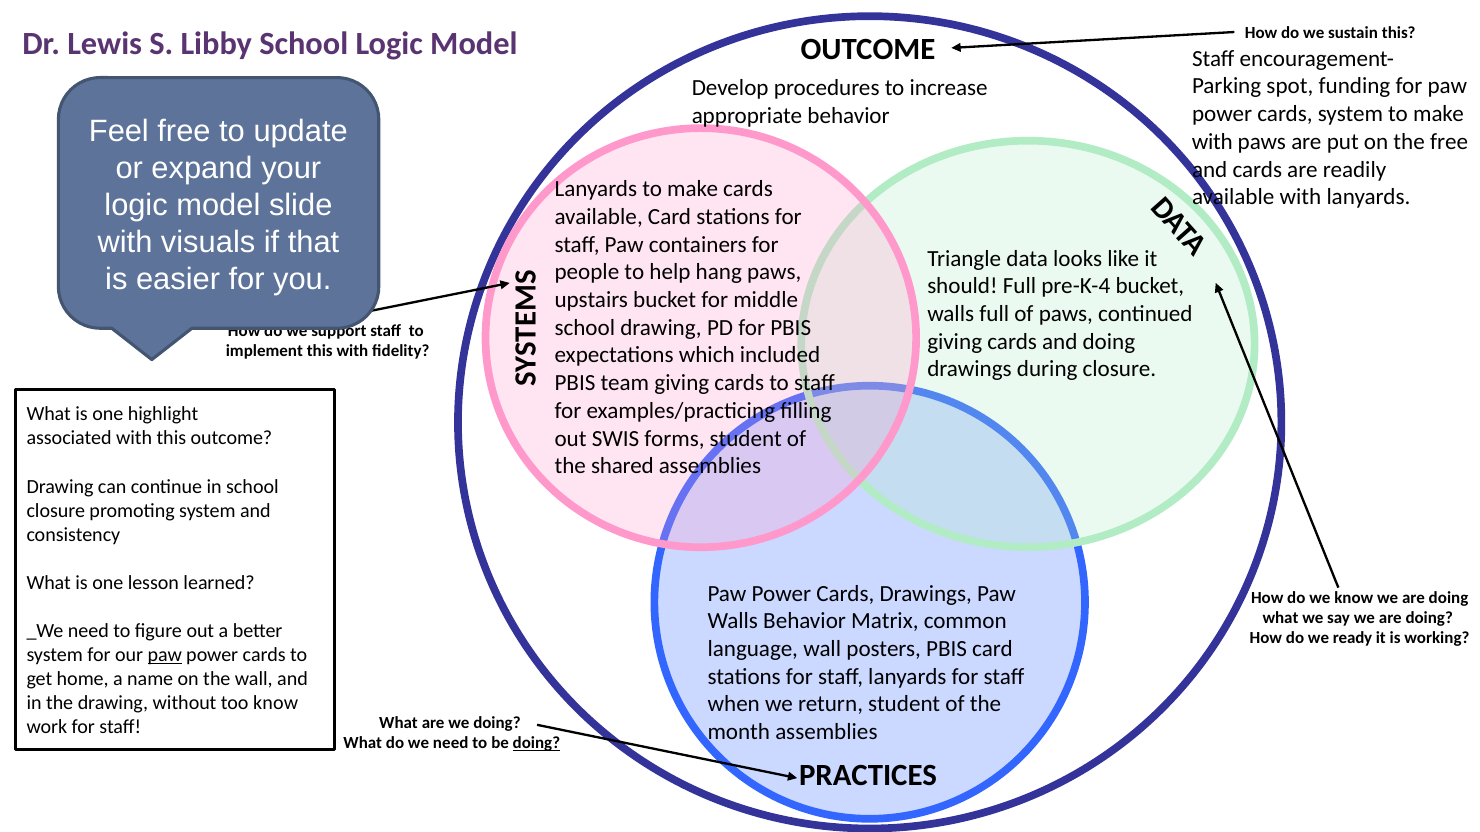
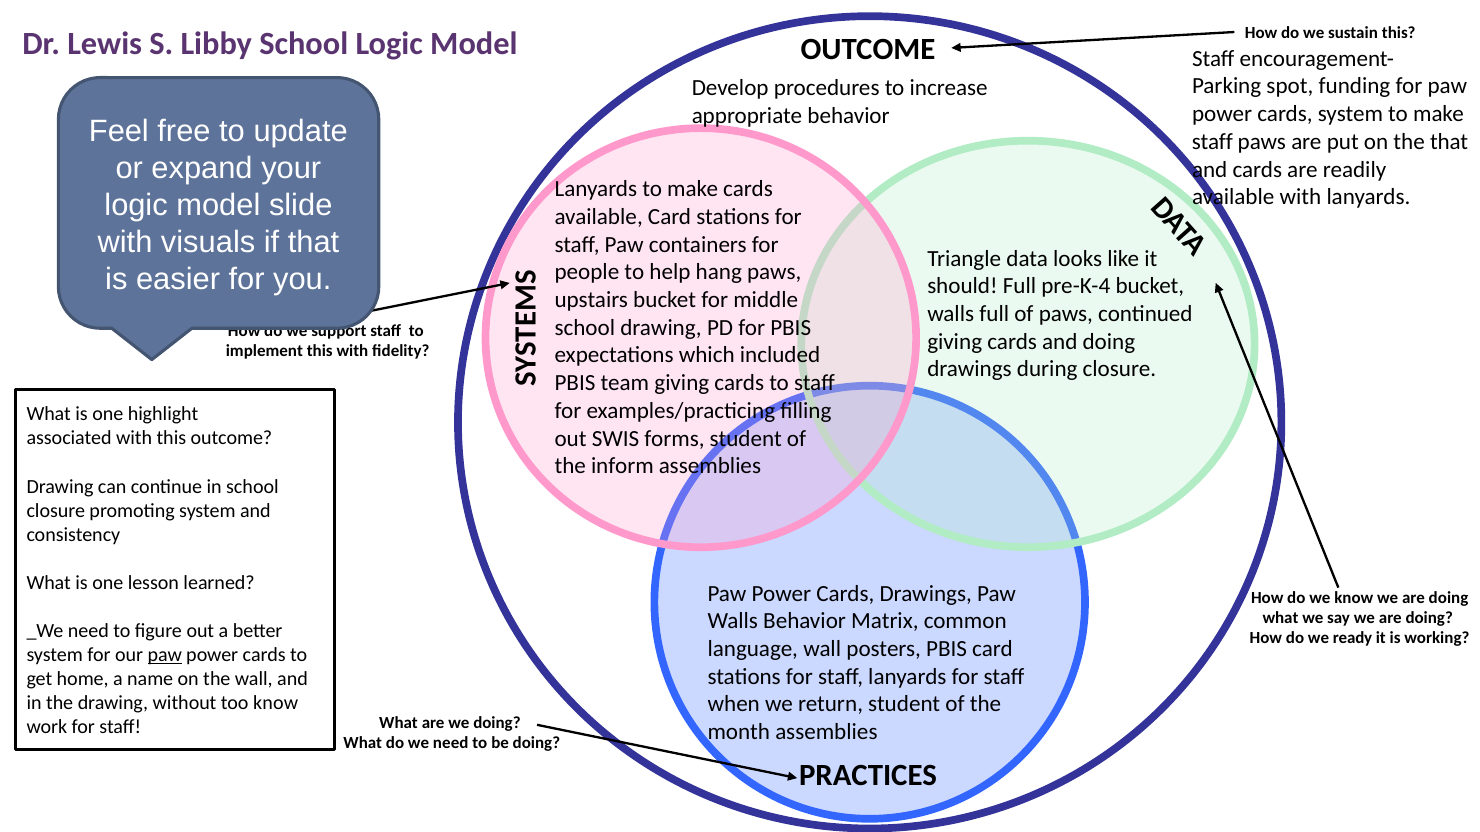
with: with -> staff (1212, 142)
the free: free -> that (1449, 142)
shared: shared -> inform (622, 467)
doing underline: present -> none (536, 744)
